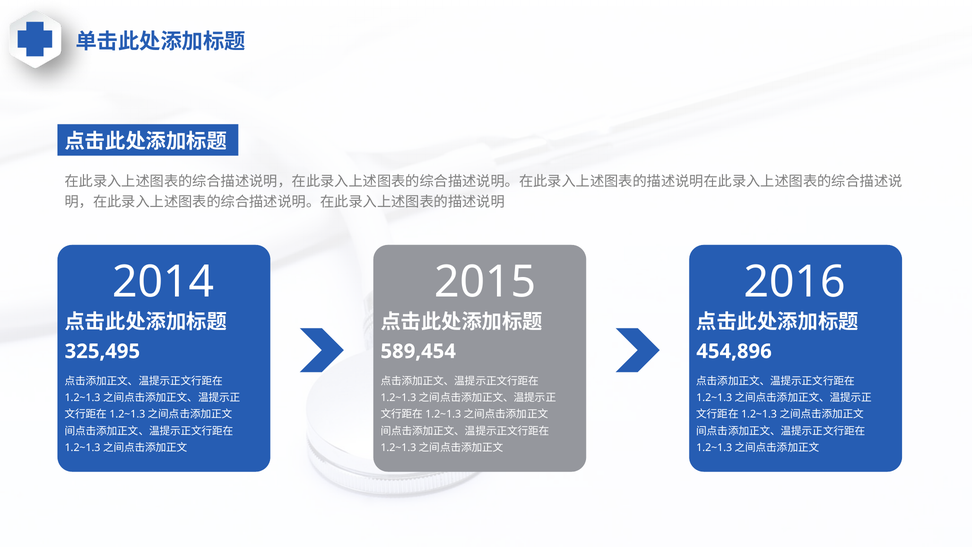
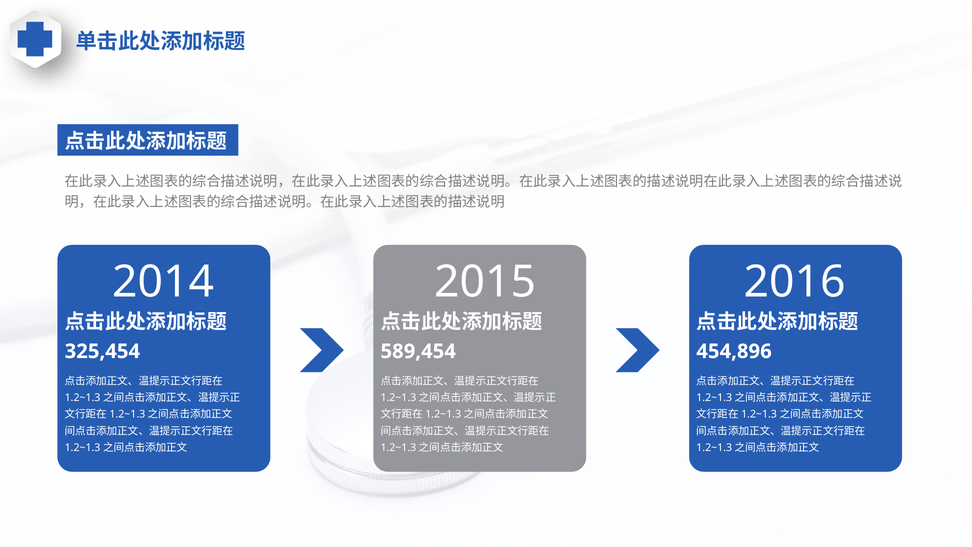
325,495: 325,495 -> 325,454 (102, 351)
